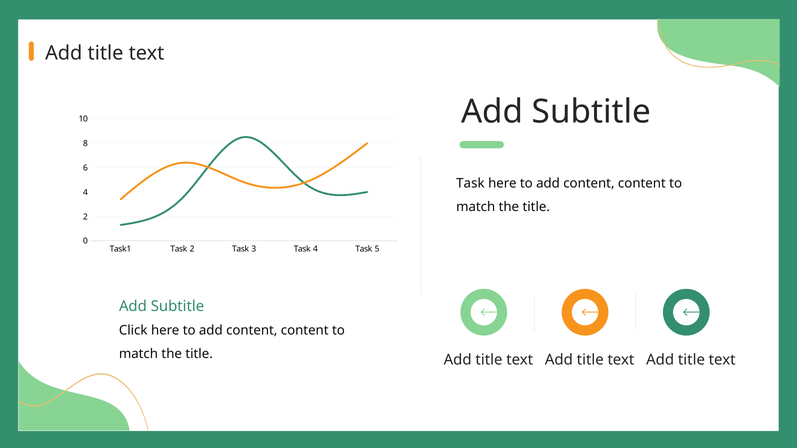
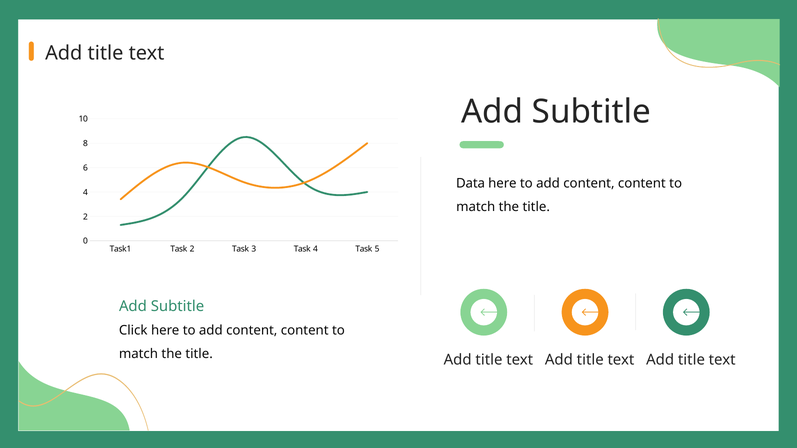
Task: Task -> Data (471, 183)
